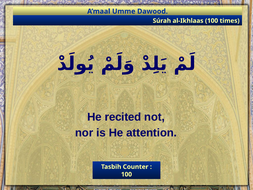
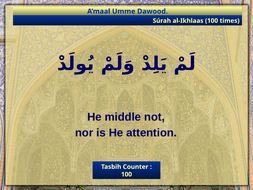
recited: recited -> middle (123, 117)
